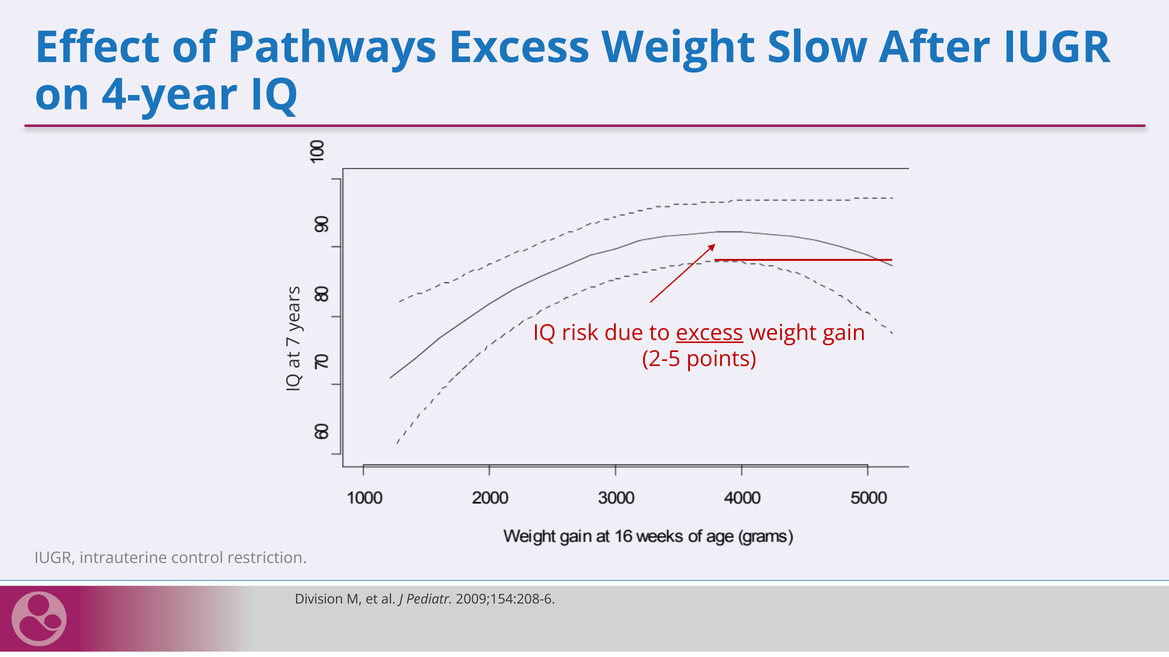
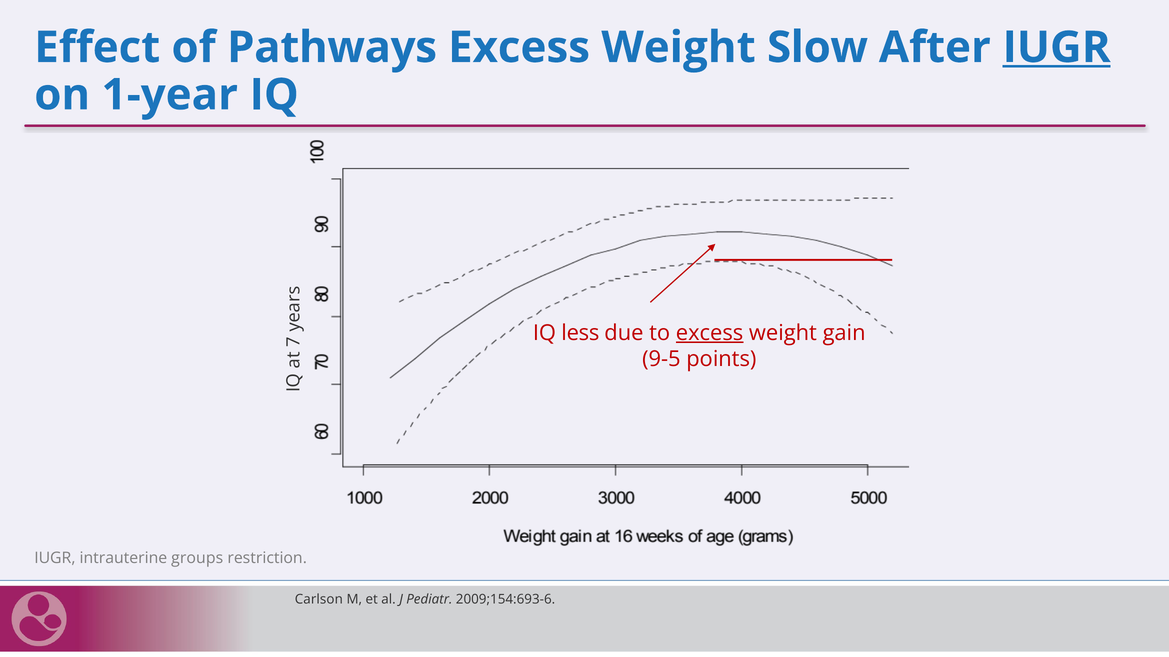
IUGR underline: none -> present (1057, 48)
4-year: 4-year -> 1-year (170, 95)
risk: risk -> less (580, 333)
2-5: 2-5 -> 9-5 (661, 360)
control: control -> groups (197, 559)
Division: Division -> Carlson (319, 600)
2009;154:208-6: 2009;154:208-6 -> 2009;154:693-6 (506, 600)
